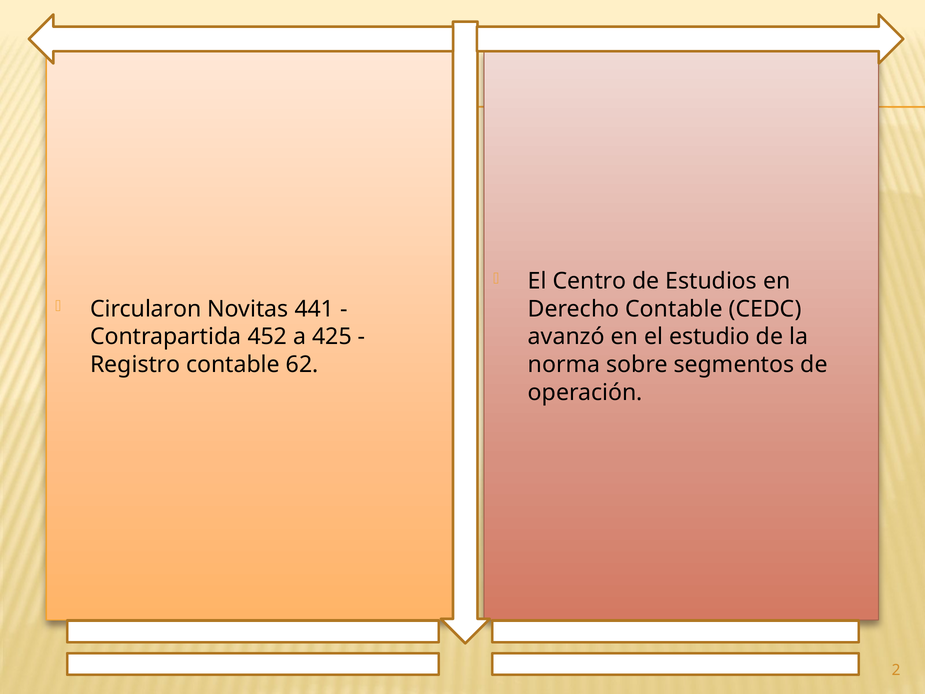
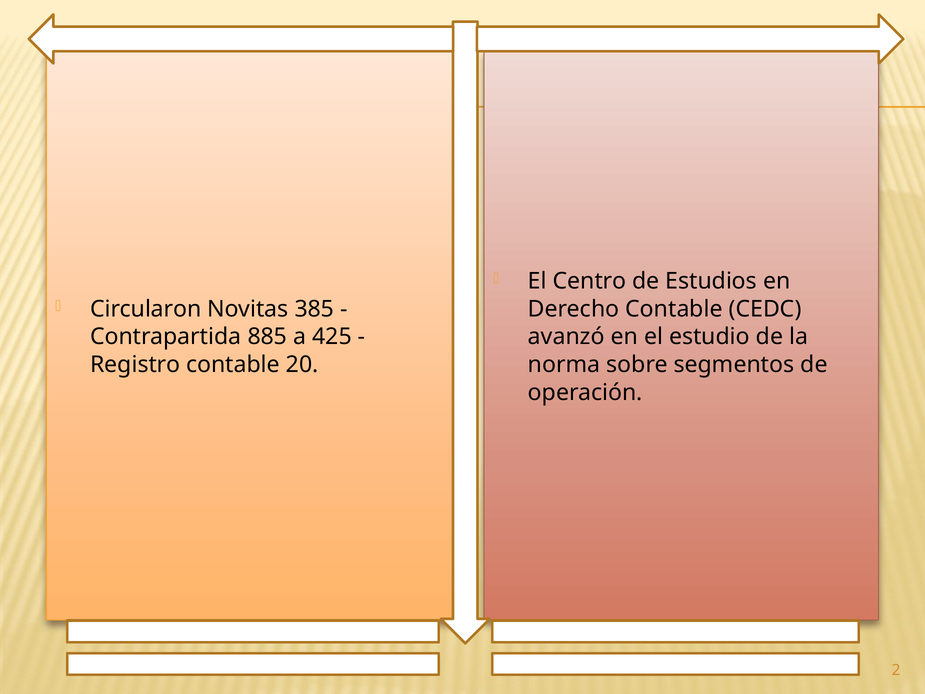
441: 441 -> 385 (314, 309)
452: 452 -> 885 (267, 337)
62: 62 -> 20 (302, 364)
